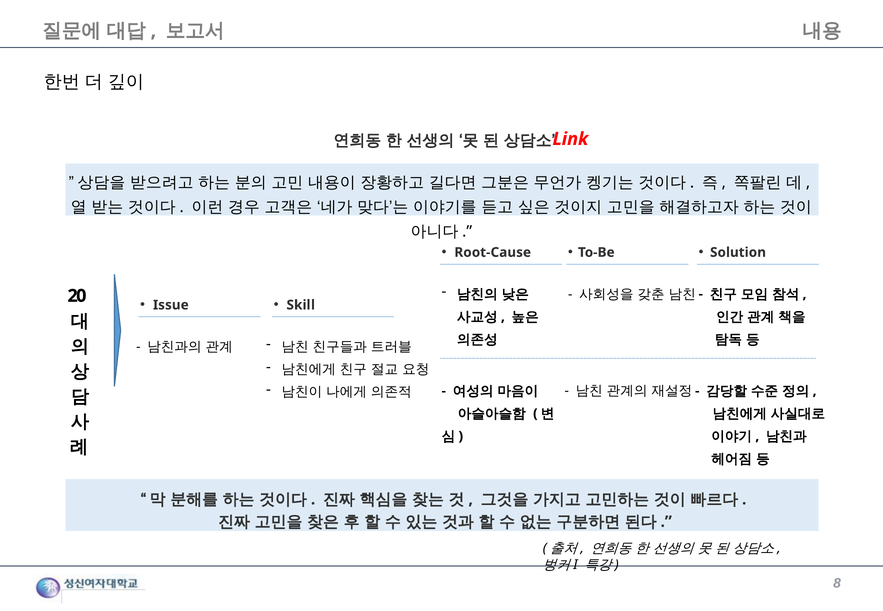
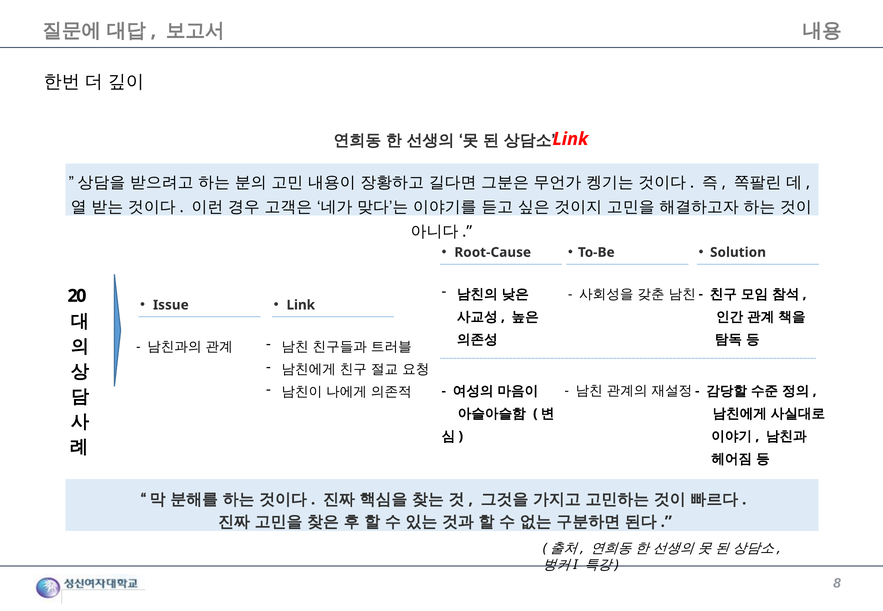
Skill: Skill -> Link (301, 305)
